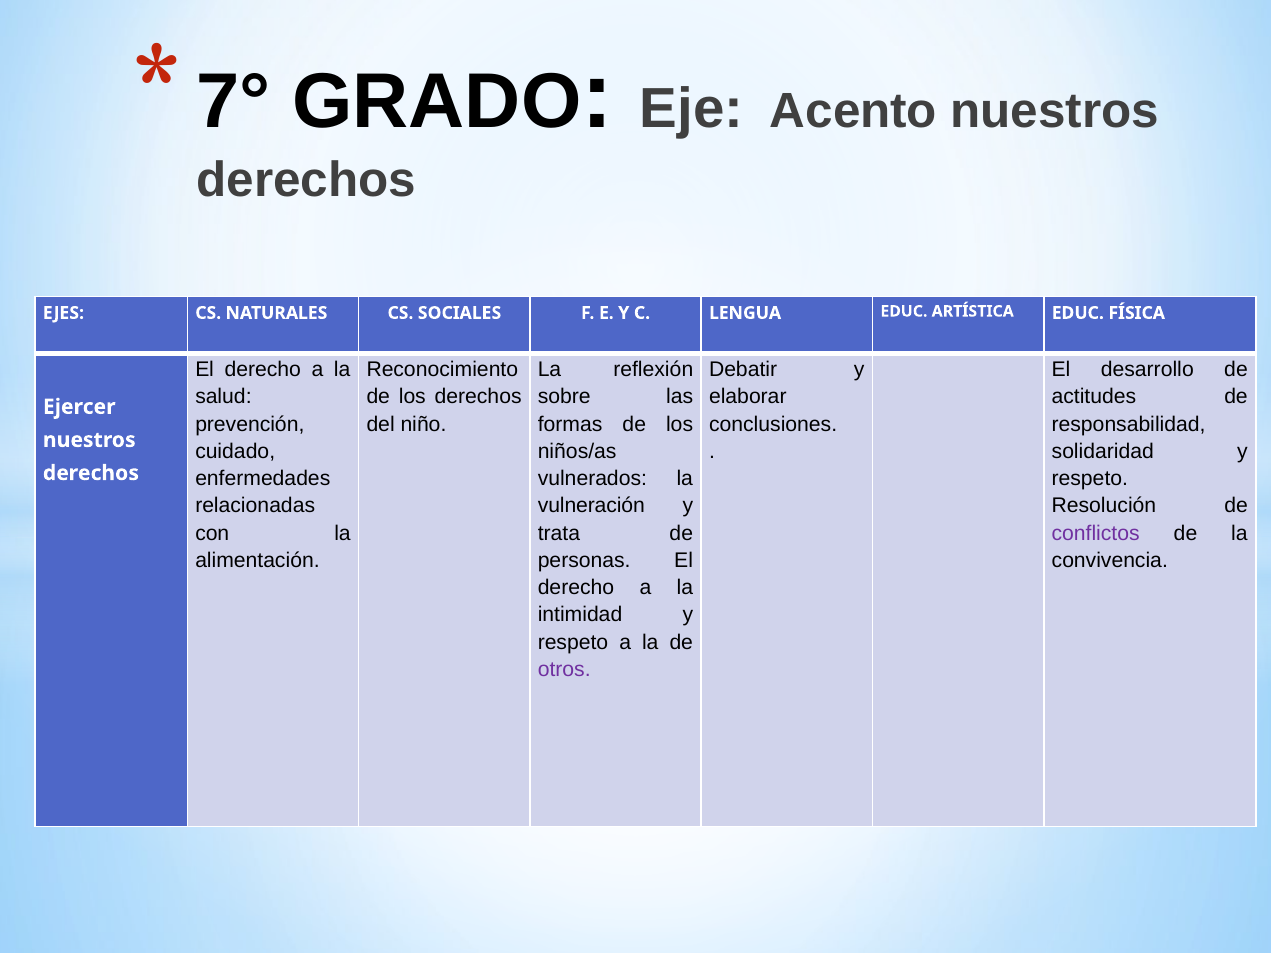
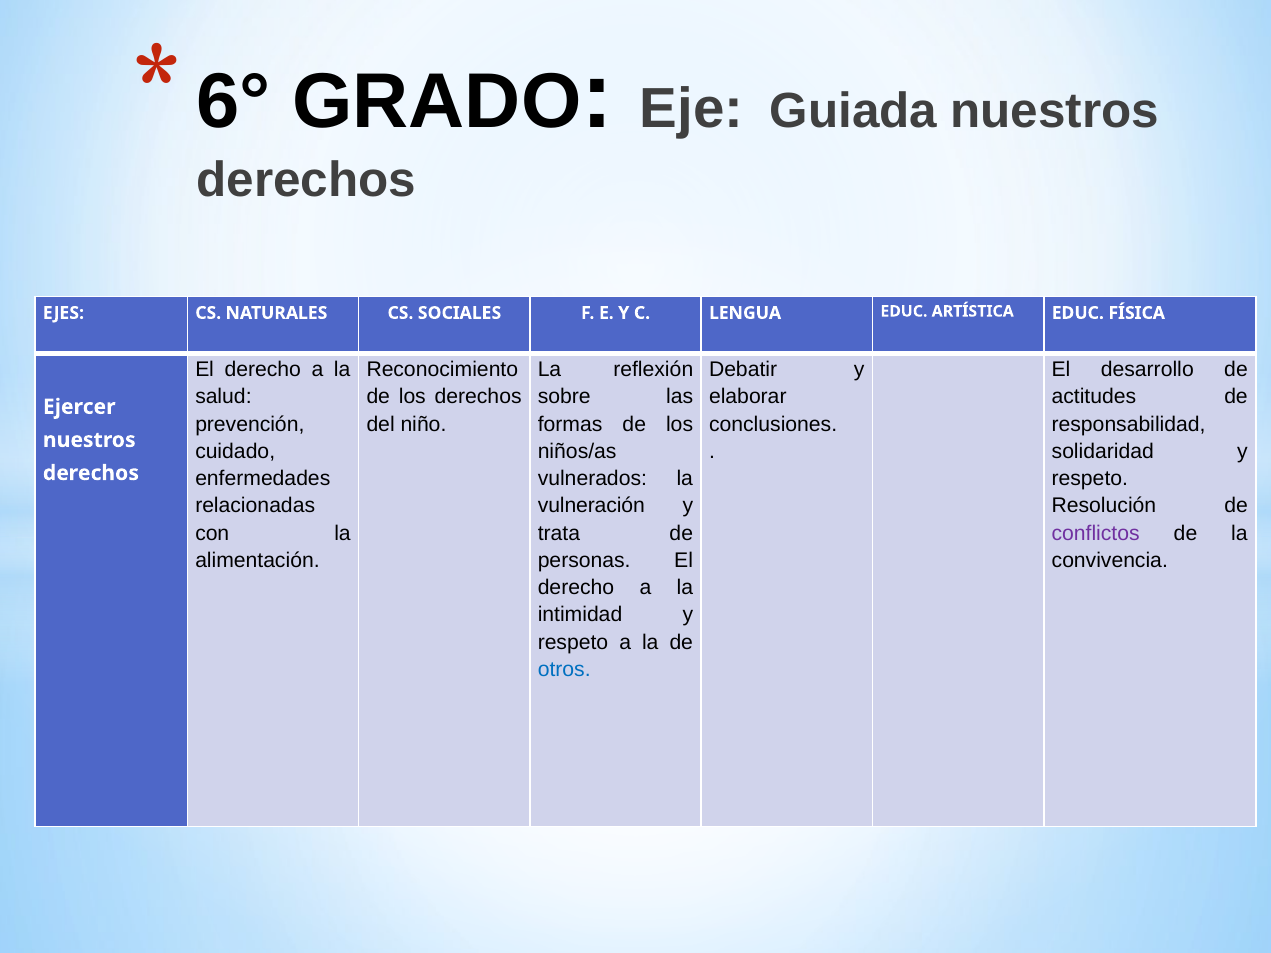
7°: 7° -> 6° (234, 102)
Acento: Acento -> Guiada (854, 112)
otros colour: purple -> blue (564, 670)
